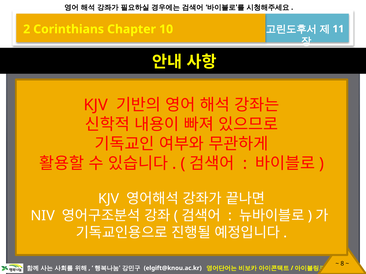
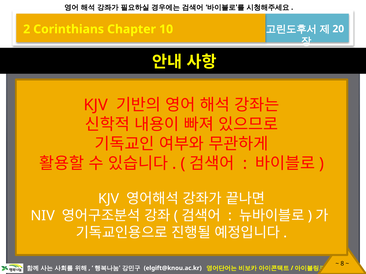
11: 11 -> 20 (338, 29)
